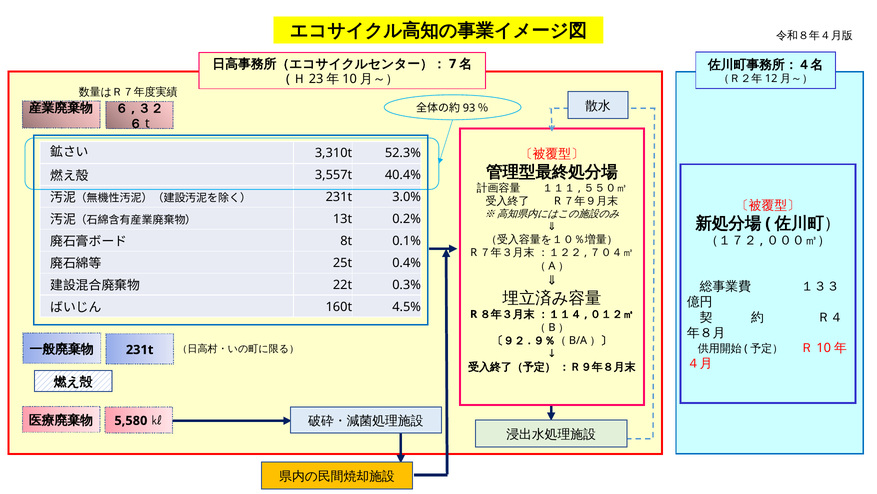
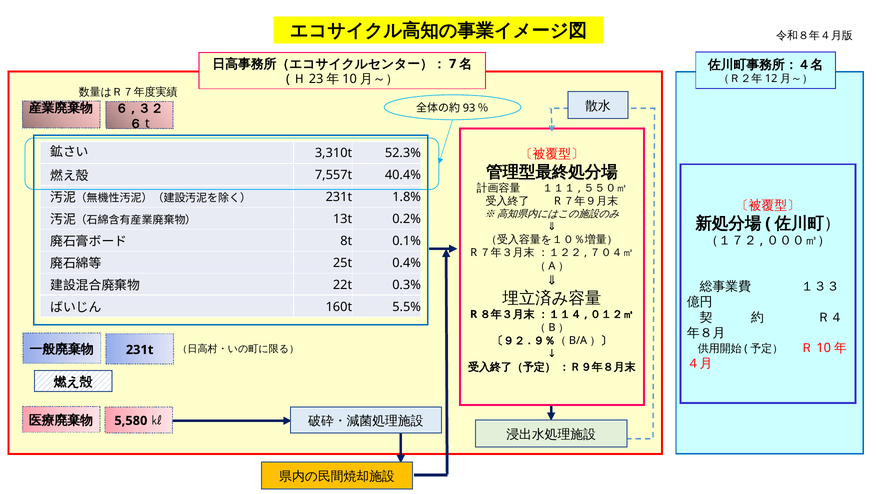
3,557t: 3,557t -> 7,557t (334, 175)
3.0%: 3.0% -> 1.8% (407, 197)
4.5%: 4.5% -> 5.5% (407, 306)
